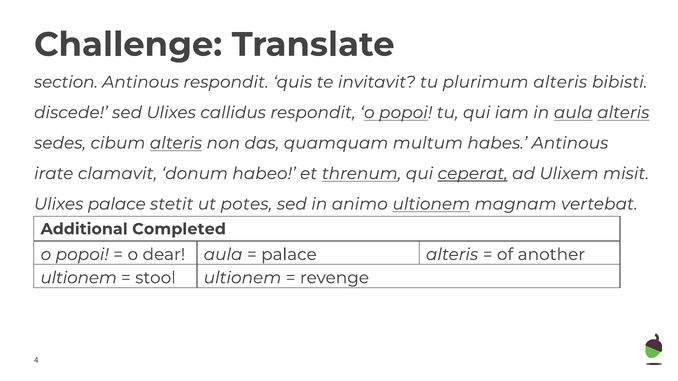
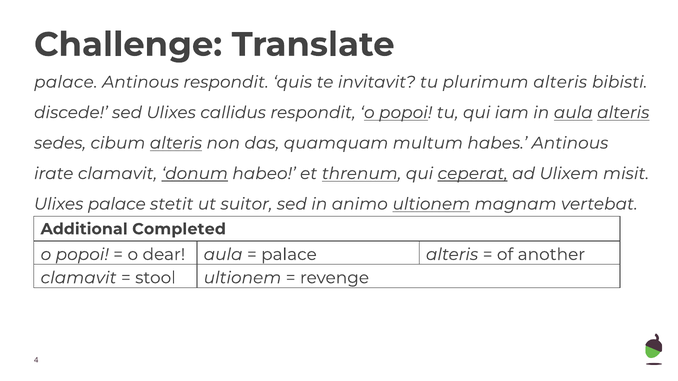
section: section -> palace (66, 82)
donum underline: none -> present (195, 174)
potes: potes -> suitor (246, 204)
ultionem: ultionem -> clamavit (79, 278)
